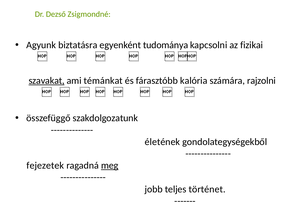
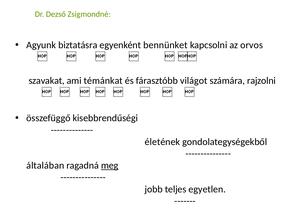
tudománya: tudománya -> bennünket (166, 45)
fizikai: fizikai -> orvos (252, 45)
szavakat underline: present -> none (47, 81)
kalória: kalória -> világot (194, 81)
szakdolgozatunk: szakdolgozatunk -> kisebbrendűségi (105, 118)
fejezetek: fejezetek -> általában (45, 165)
történet: történet -> egyetlen (207, 189)
